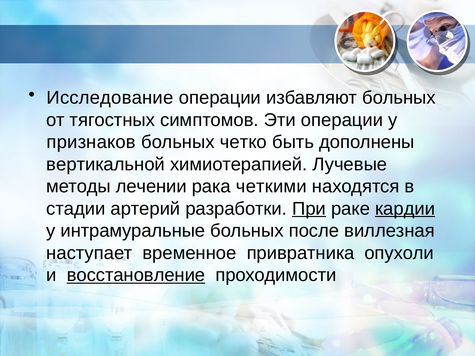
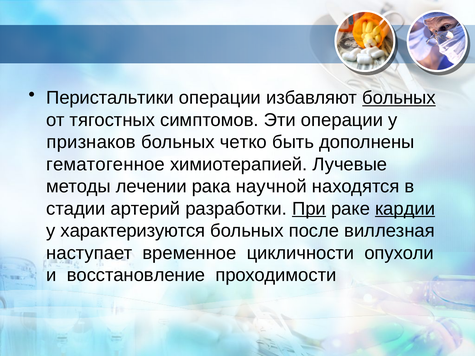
Исследование: Исследование -> Перистальтики (110, 98)
больных underline: none -> present (399, 98)
вертикальной: вертикальной -> гематогенное (106, 164)
четкими: четкими -> научной (271, 187)
интрамуральные: интрамуральные -> характеризуются (133, 231)
привратника: привратника -> цикличности (300, 253)
восстановление underline: present -> none (136, 275)
